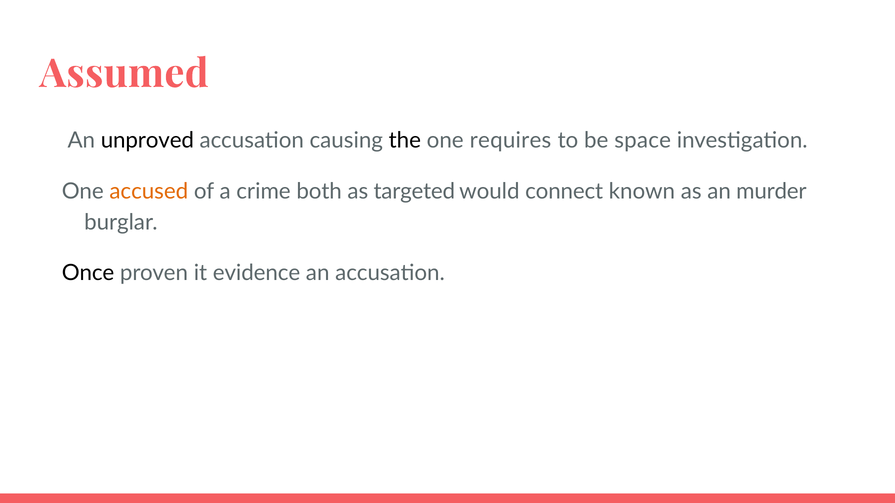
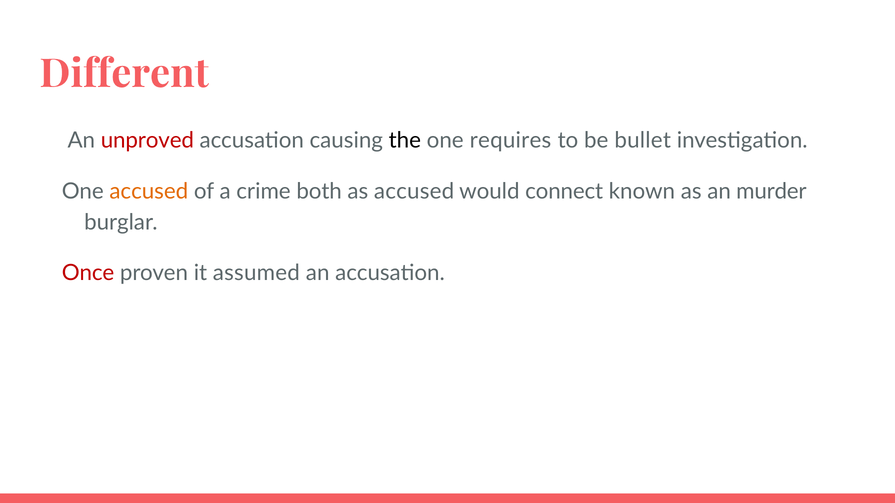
Assumed: Assumed -> Different (124, 74)
unproved colour: black -> red (147, 141)
space: space -> bullet (643, 141)
as targeted: targeted -> accused (414, 191)
Once colour: black -> red (88, 273)
evidence: evidence -> assumed (256, 273)
